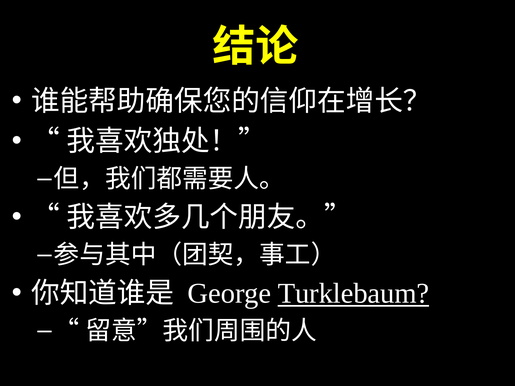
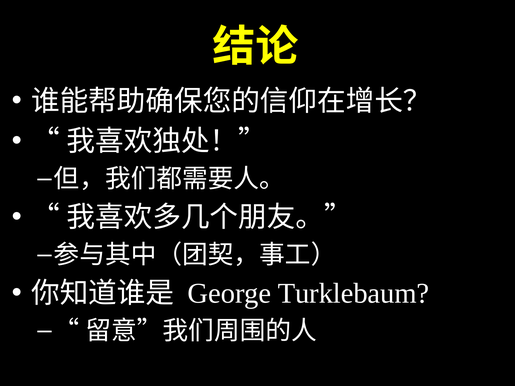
Turklebaum underline: present -> none (353, 294)
